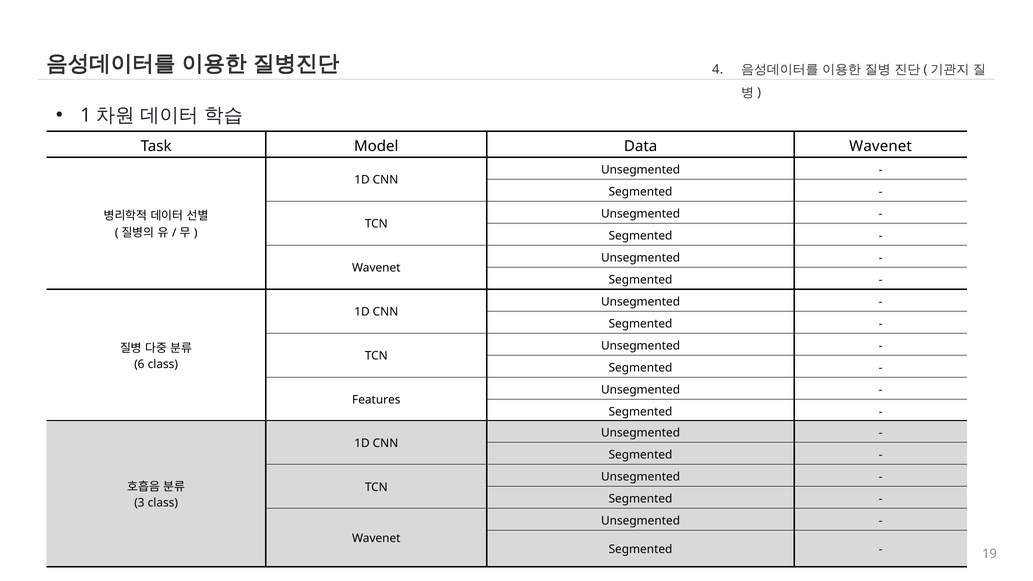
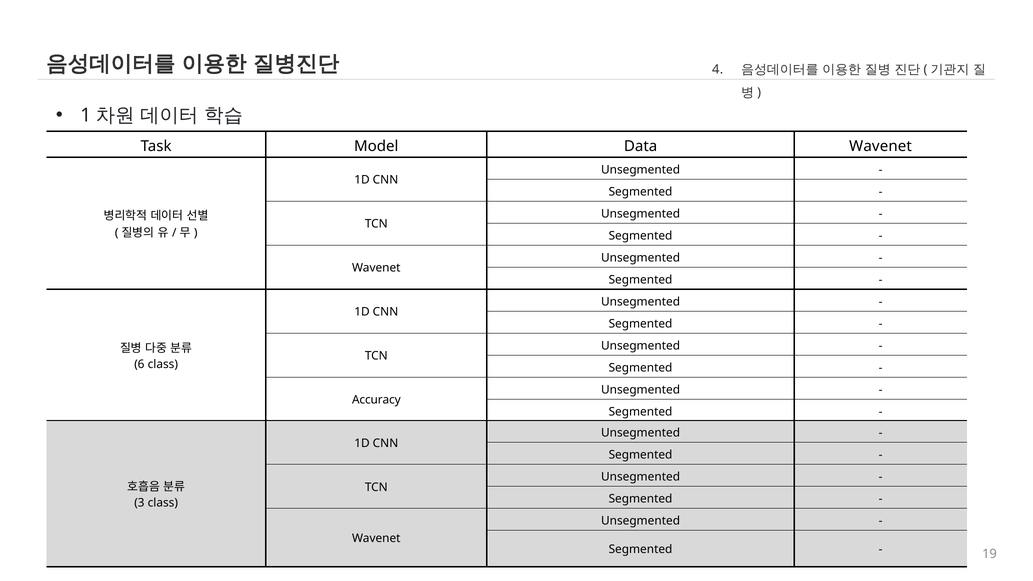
Features: Features -> Accuracy (376, 400)
